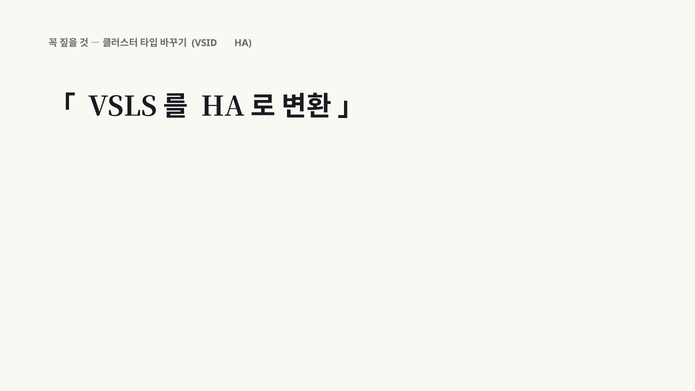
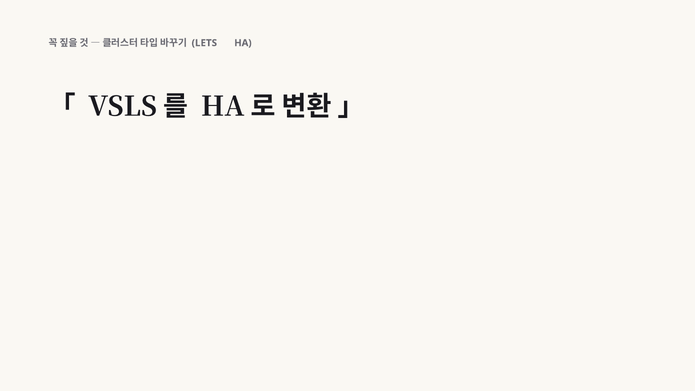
VSID: VSID -> LETS (204, 43)
